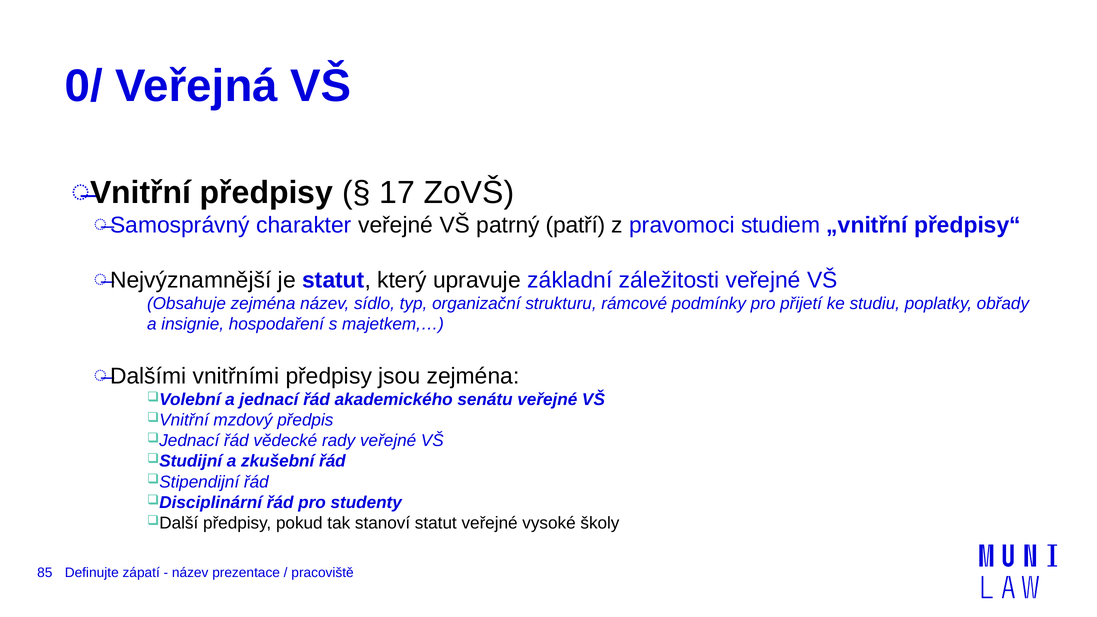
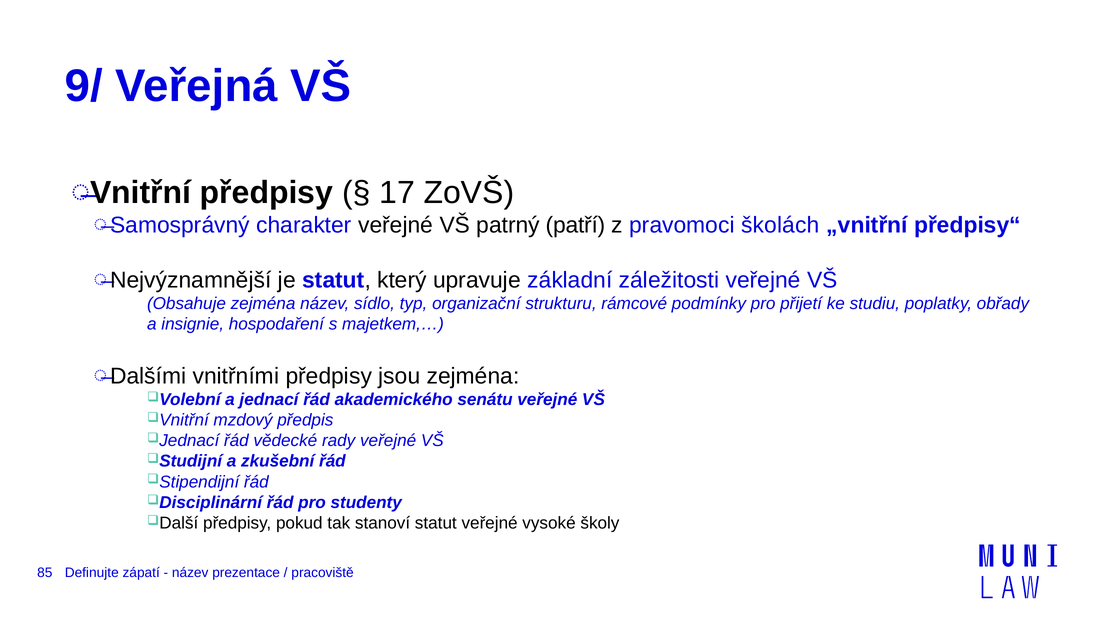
0/: 0/ -> 9/ (84, 86)
studiem: studiem -> školách (780, 225)
